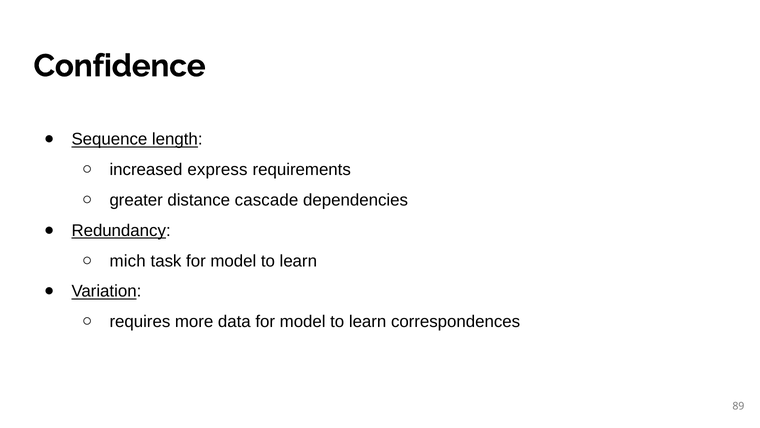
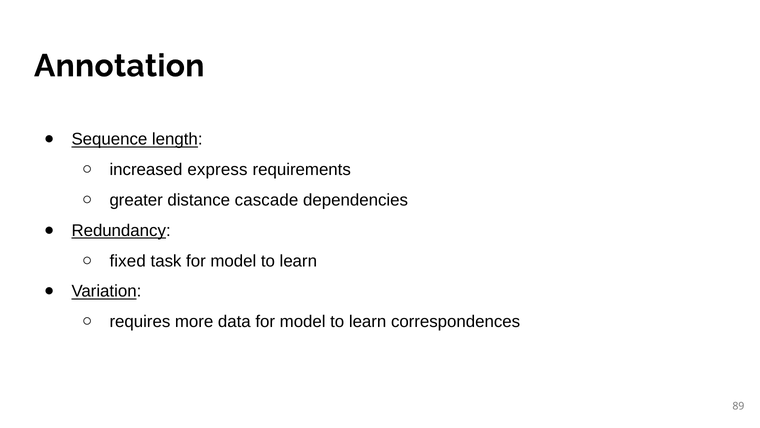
Confidence: Confidence -> Annotation (119, 66)
mich: mich -> fixed (128, 261)
